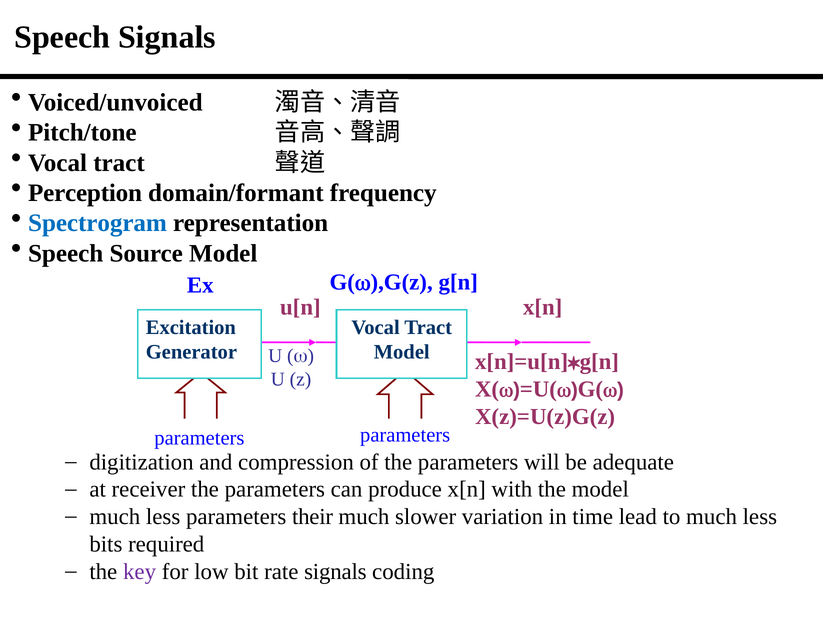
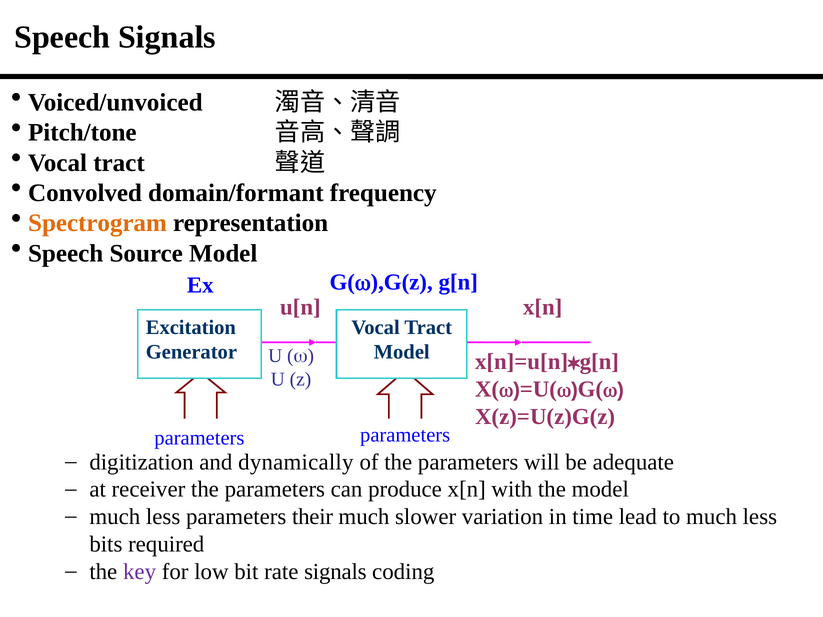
Perception: Perception -> Convolved (85, 193)
Spectrogram colour: blue -> orange (98, 223)
compression: compression -> dynamically (296, 462)
